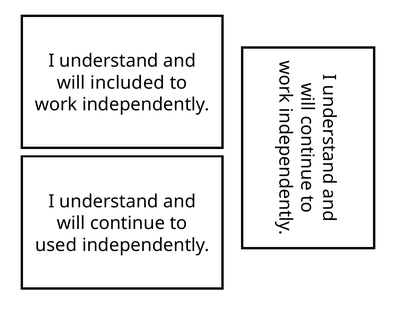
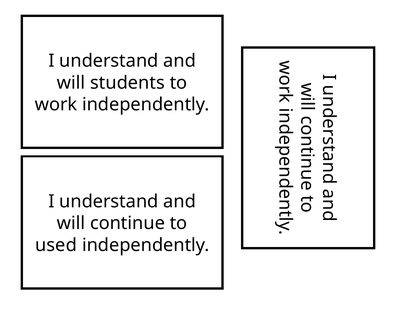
included: included -> students (127, 83)
